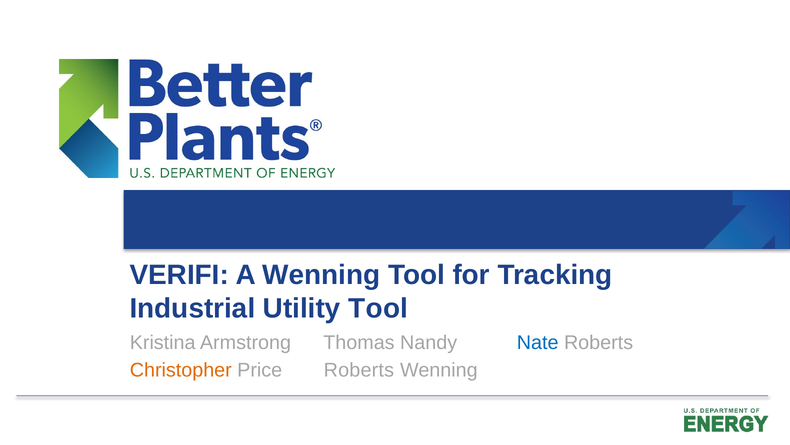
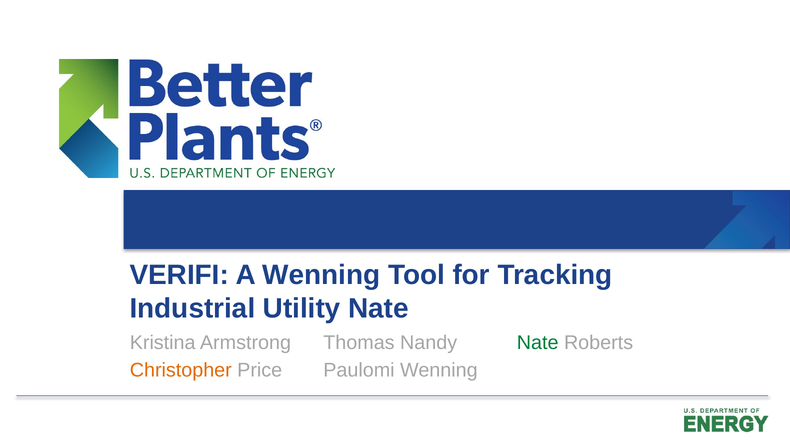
Utility Tool: Tool -> Nate (378, 308)
Nate colour: blue -> green (538, 342)
Roberts: Roberts -> Paulomi (359, 370)
